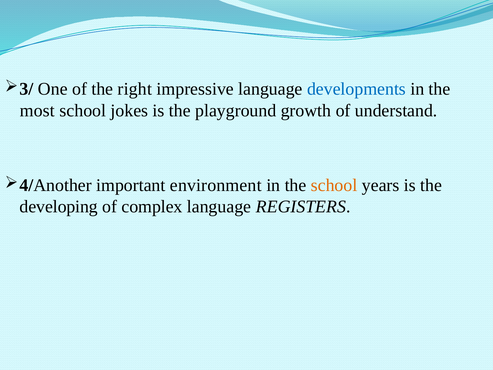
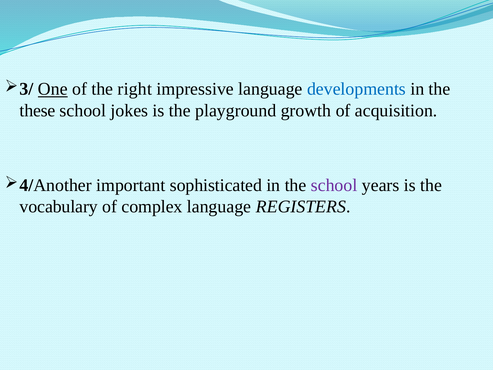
One underline: none -> present (53, 89)
most: most -> these (38, 110)
understand: understand -> acquisition (396, 110)
environment: environment -> sophisticated (216, 185)
school colour: orange -> purple (334, 185)
developing: developing -> vocabulary (59, 206)
